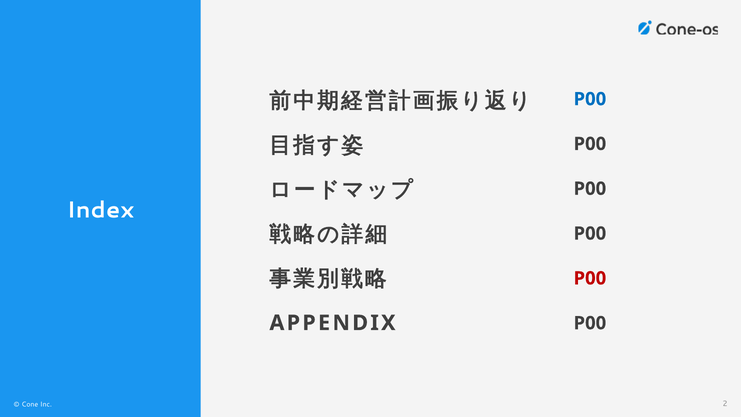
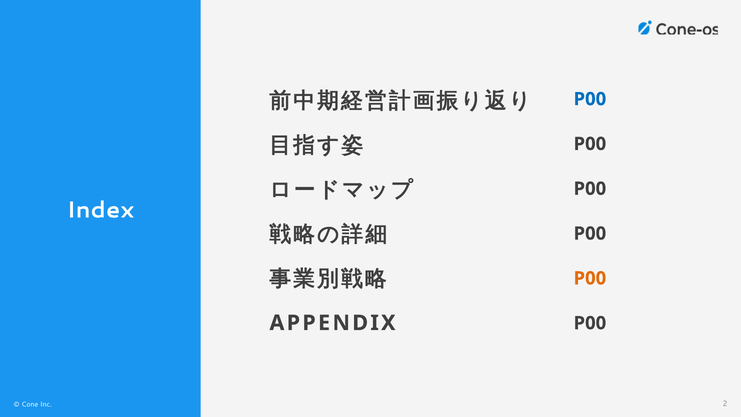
P00 colour: red -> orange (590, 278)
